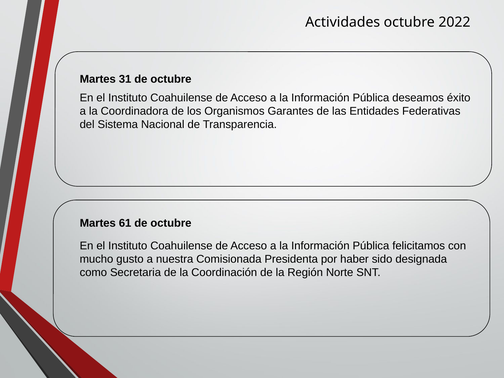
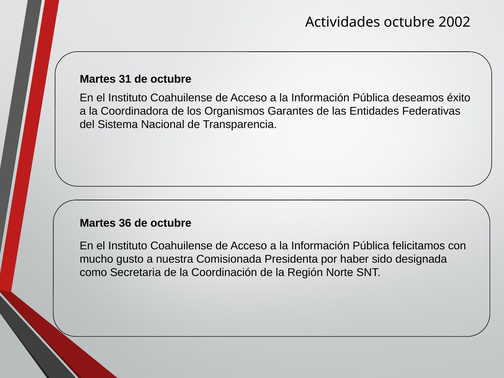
2022: 2022 -> 2002 (454, 22)
61: 61 -> 36 (125, 223)
